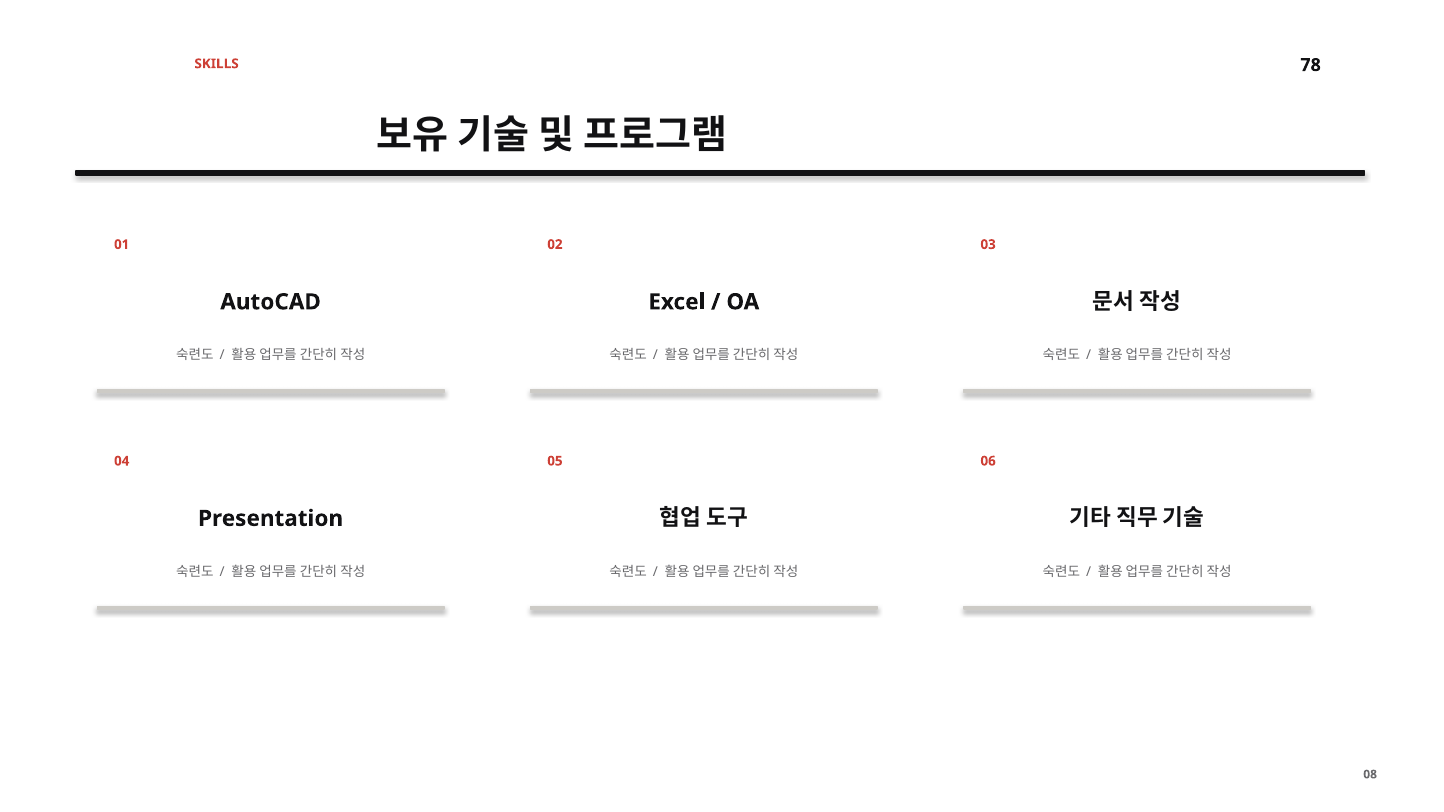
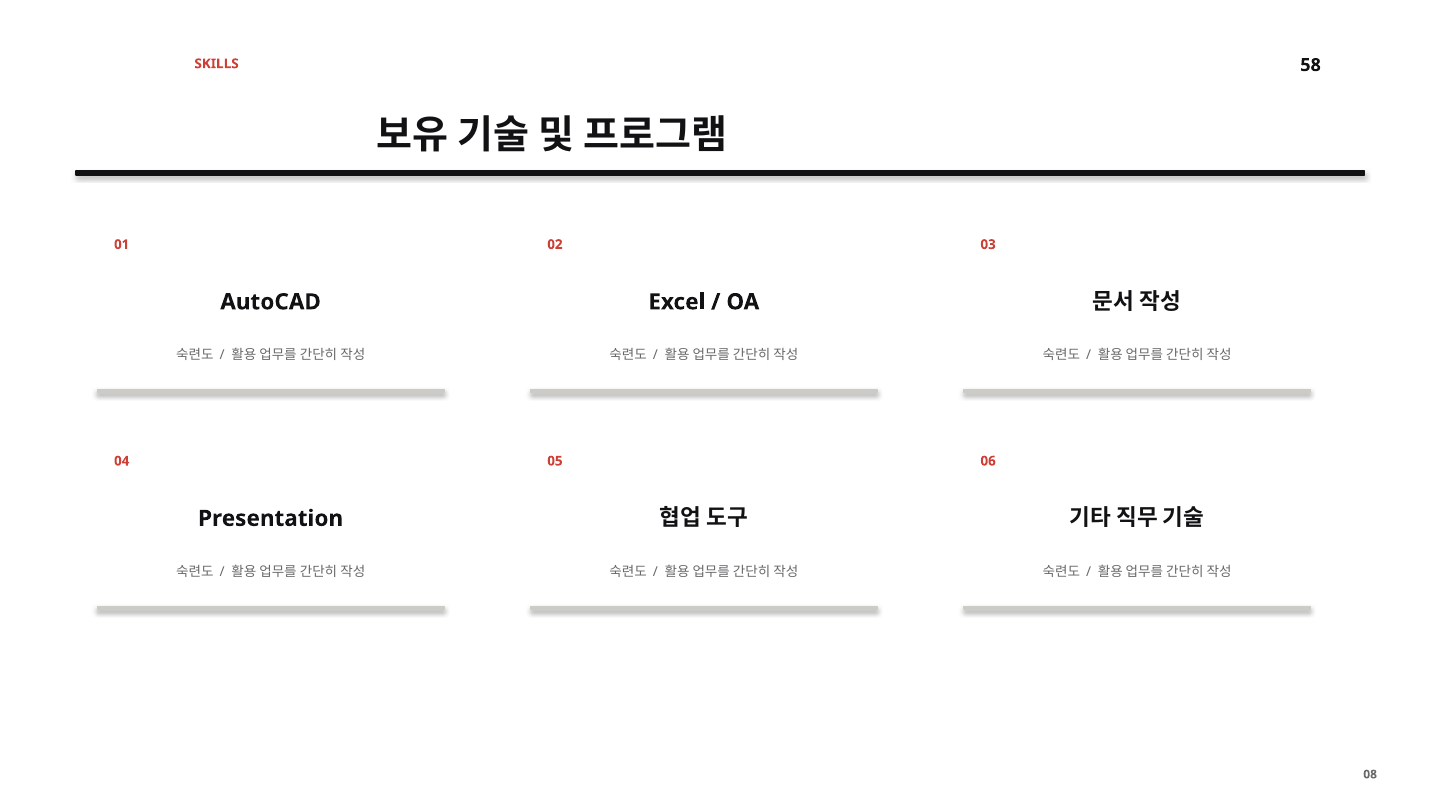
78: 78 -> 58 (1311, 65)
